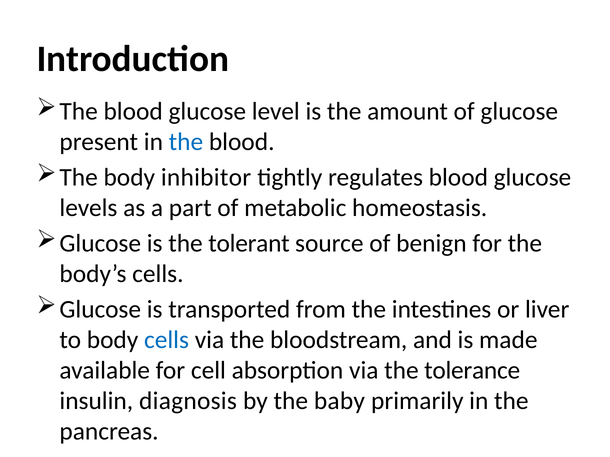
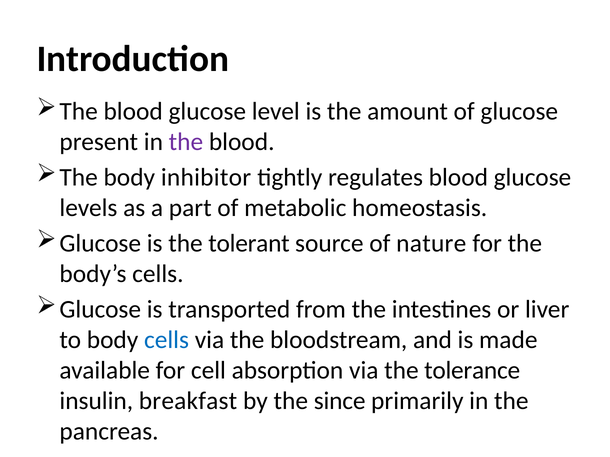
the colour: blue -> purple (186, 142)
benign: benign -> nature (431, 244)
diagnosis: diagnosis -> breakfast (188, 401)
baby: baby -> since (340, 401)
